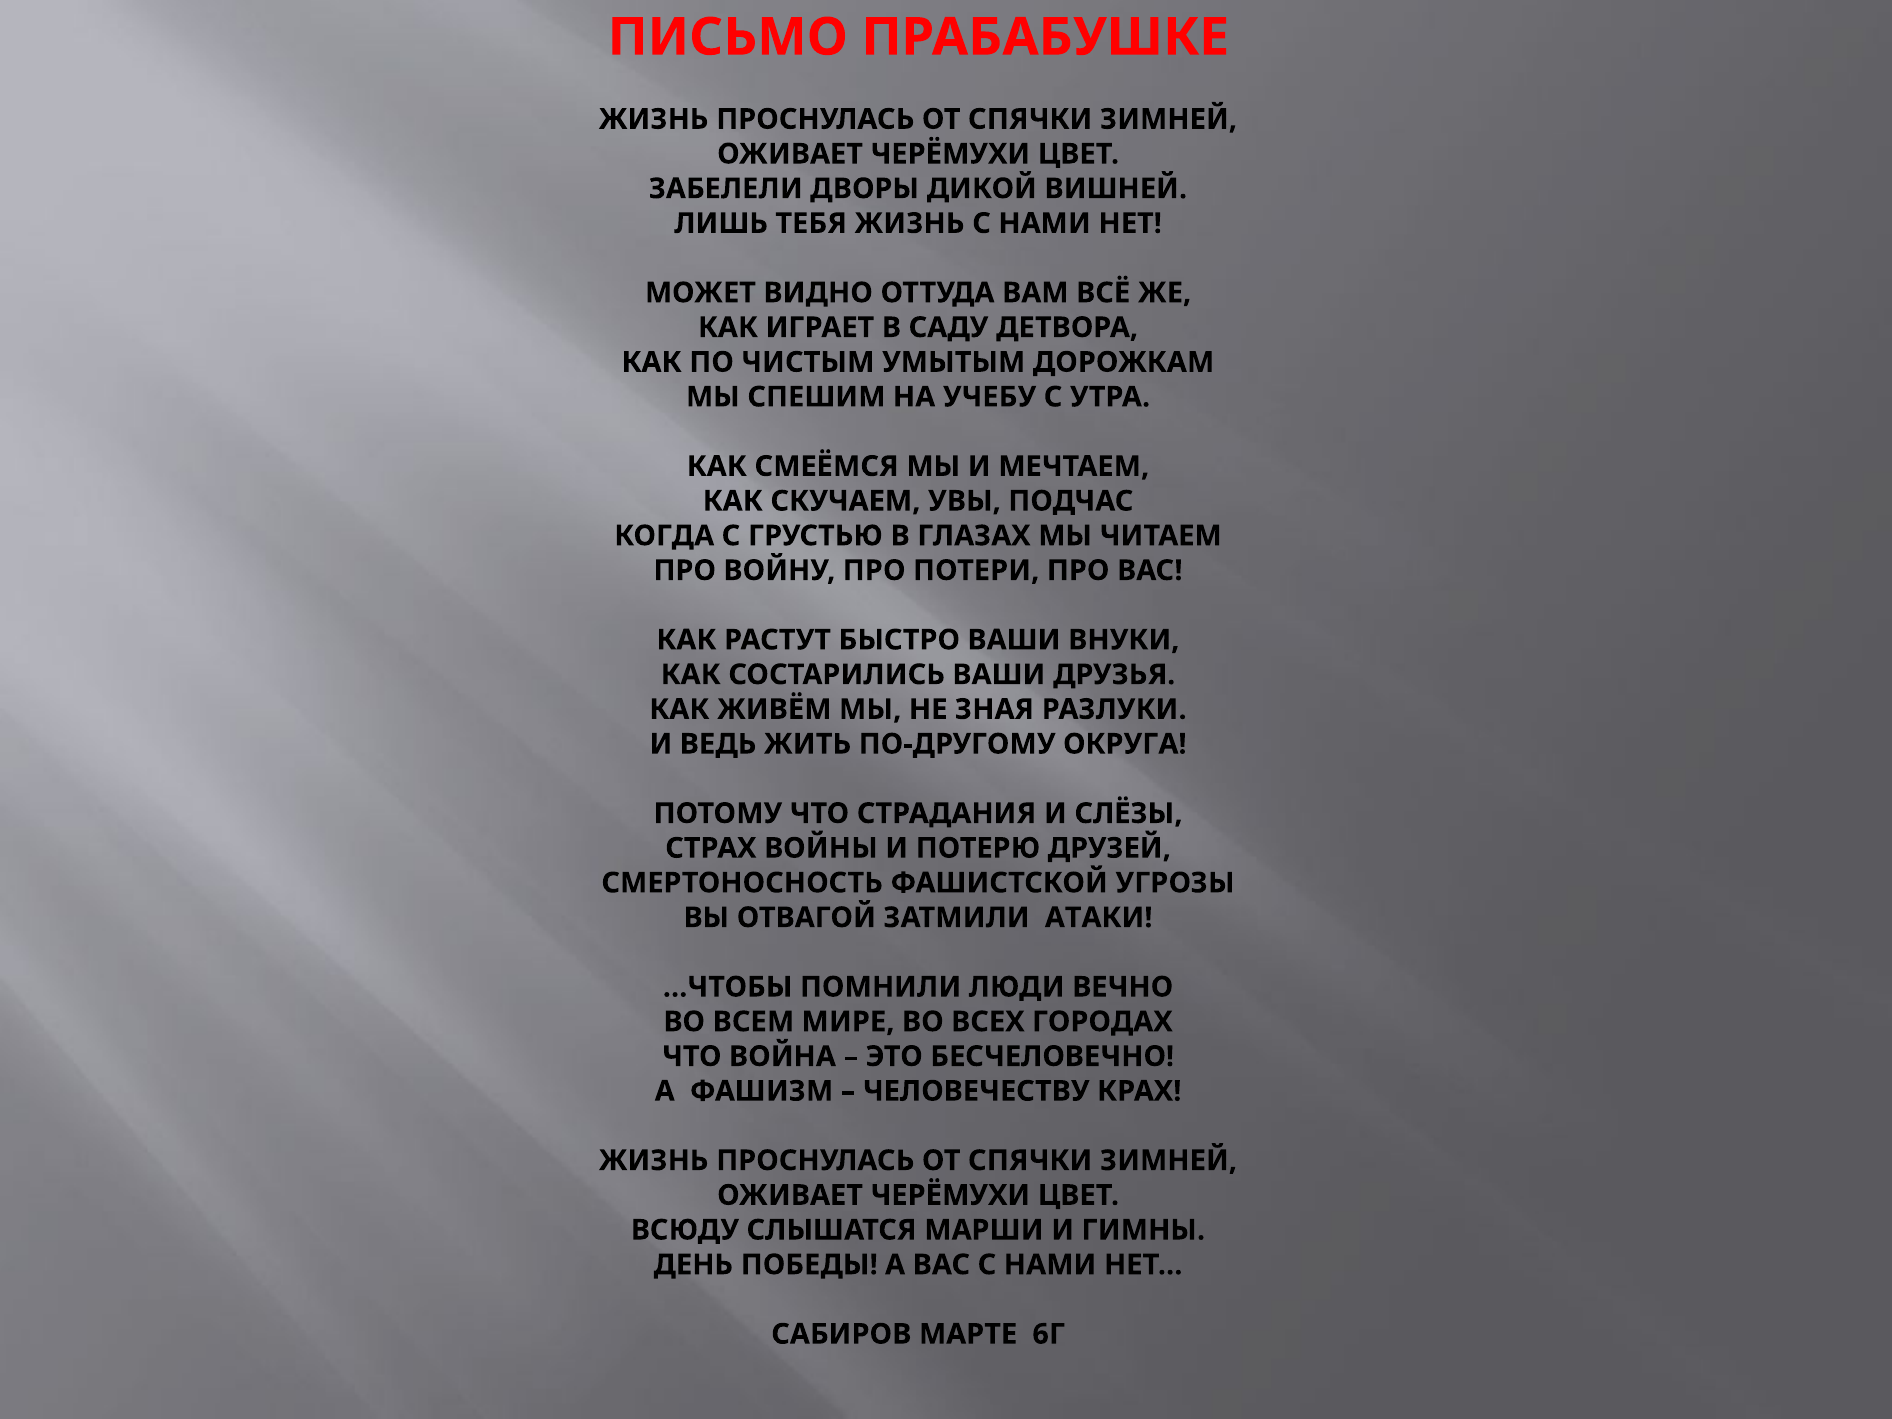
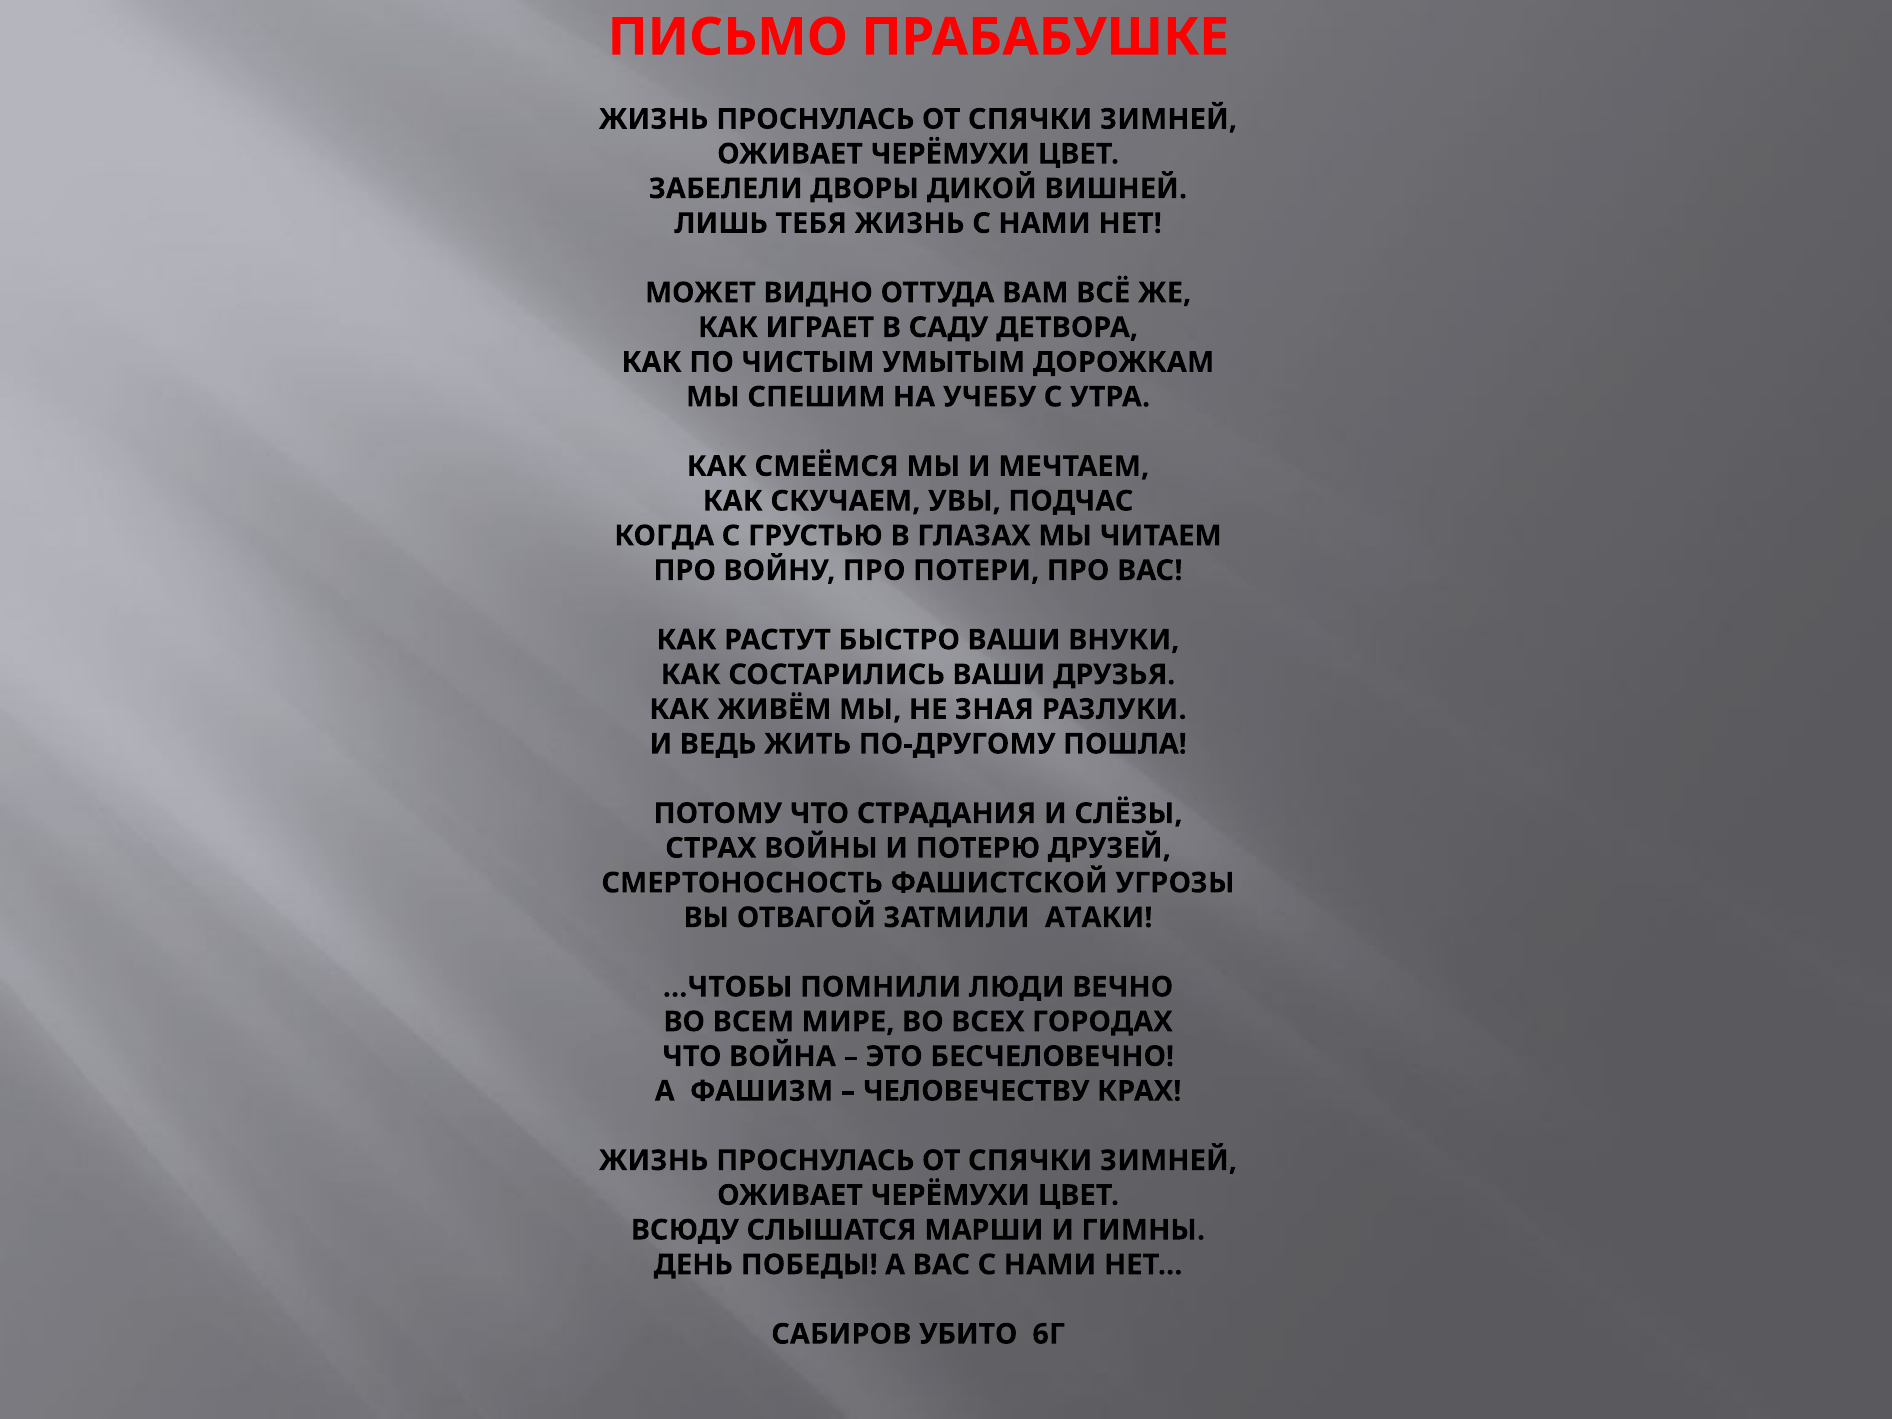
ОКРУГА: ОКРУГА -> ПОШЛА (1125, 744)
МАРТЕ: МАРТЕ -> УБИТО (968, 1334)
